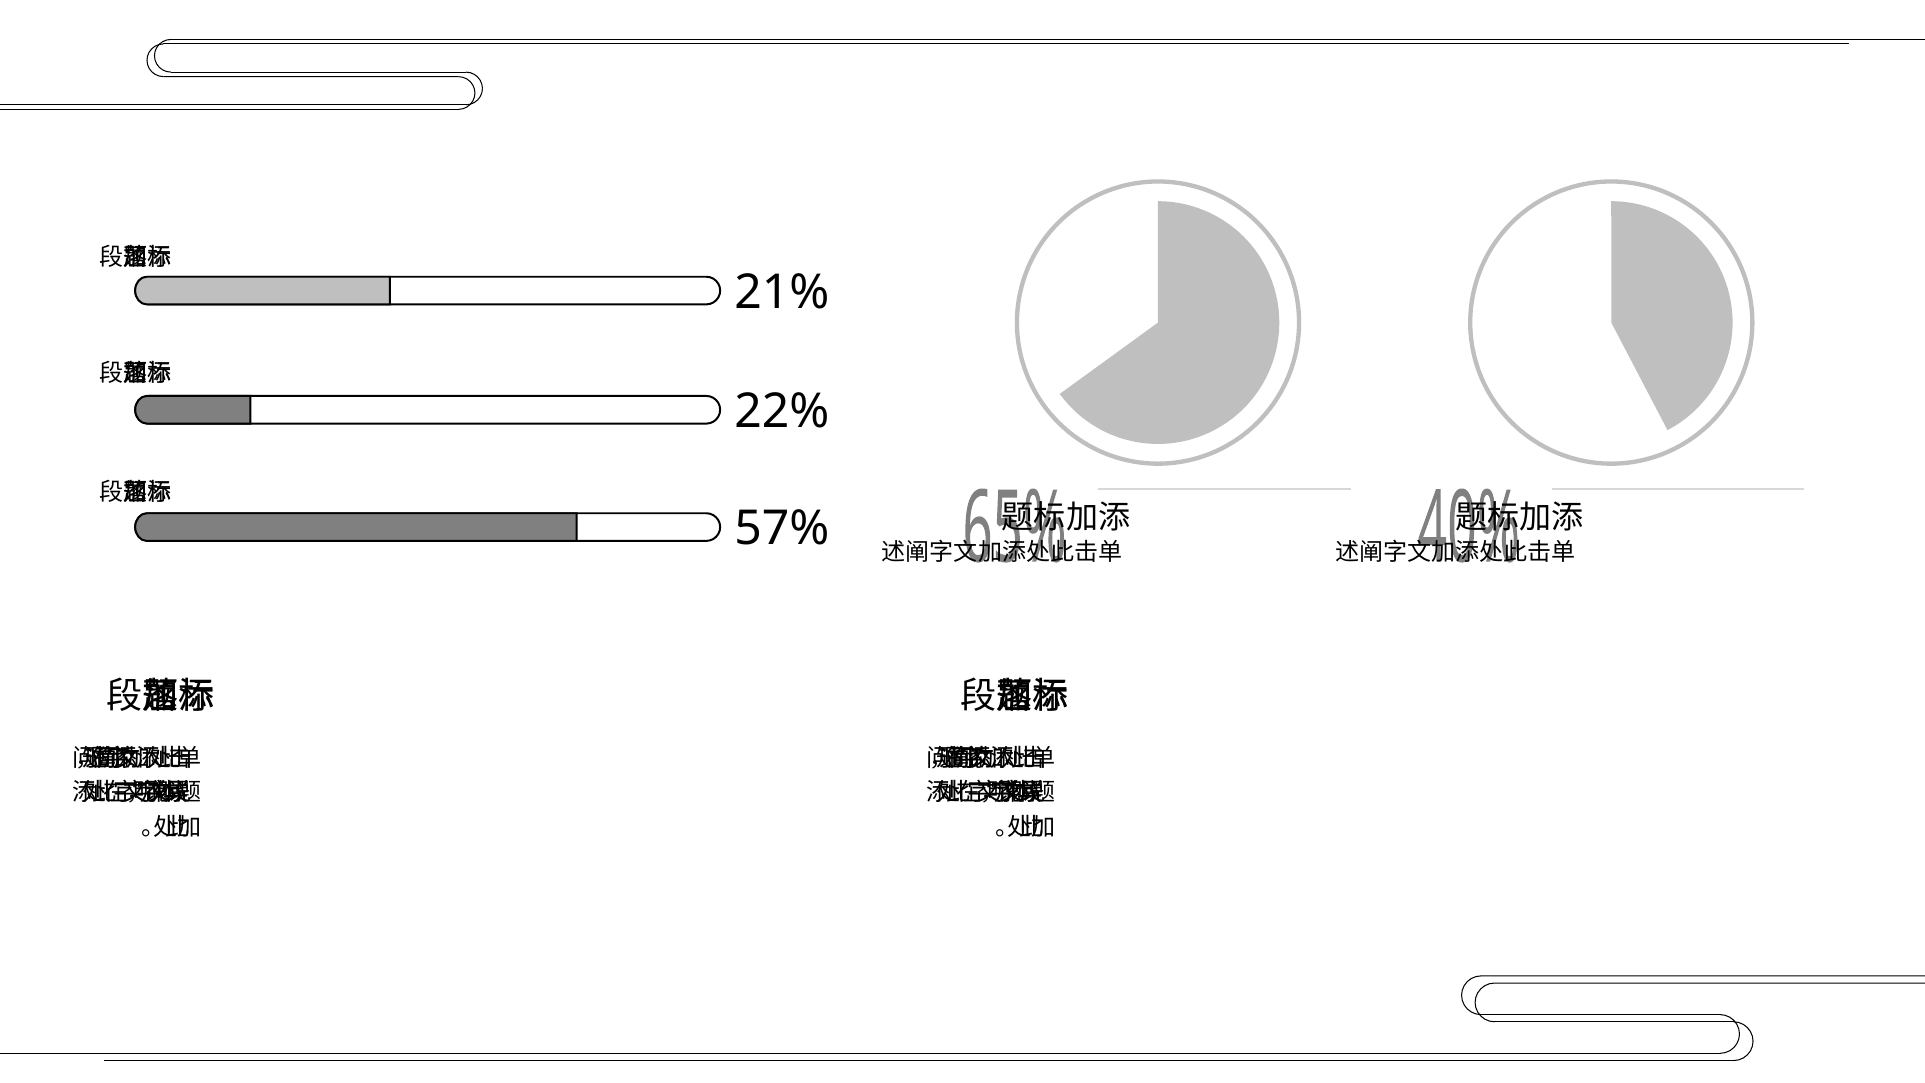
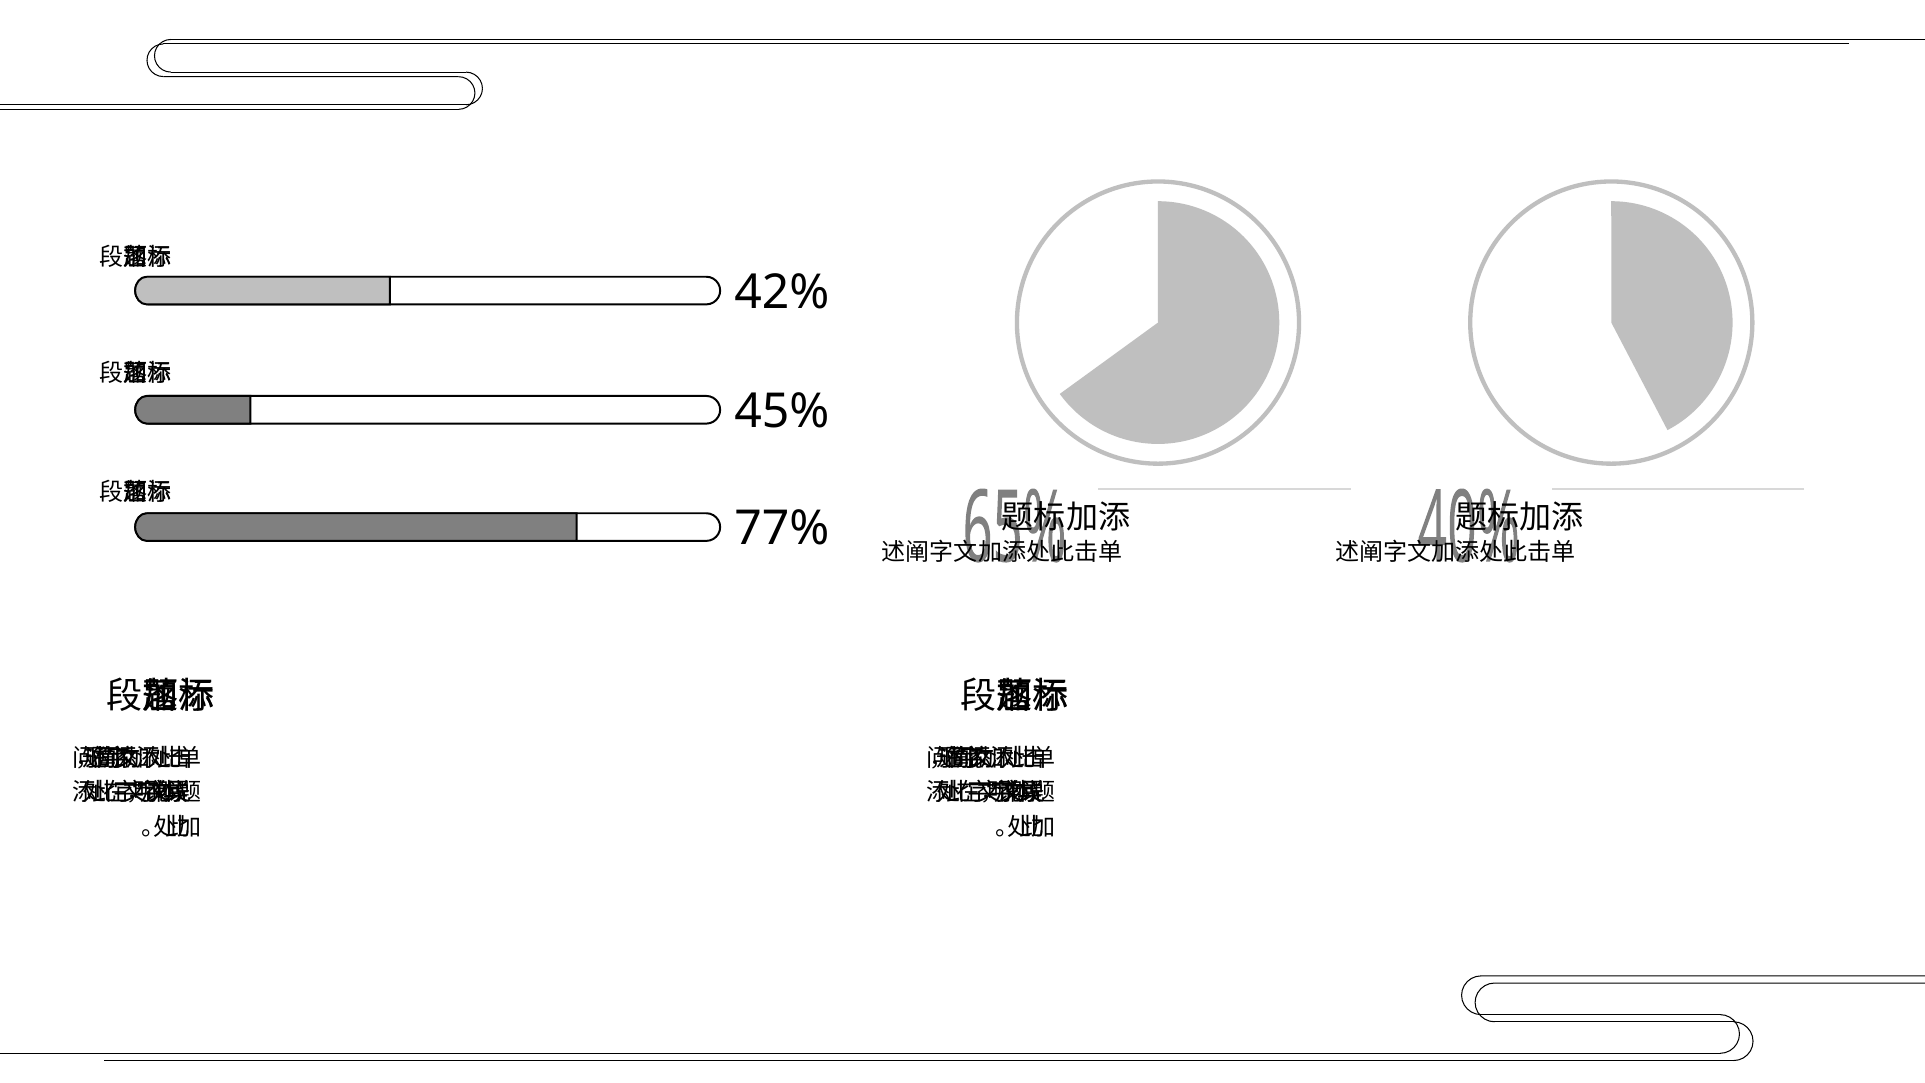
21%: 21% -> 42% (782, 293)
22%: 22% -> 45% (782, 412)
57%: 57% -> 77% (782, 529)
